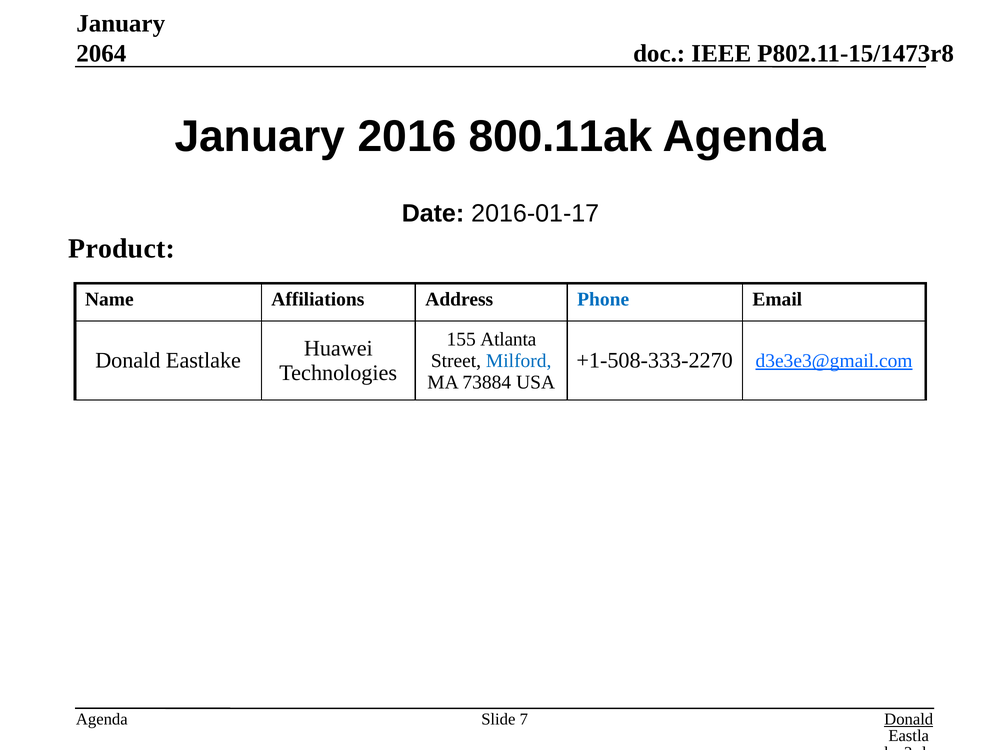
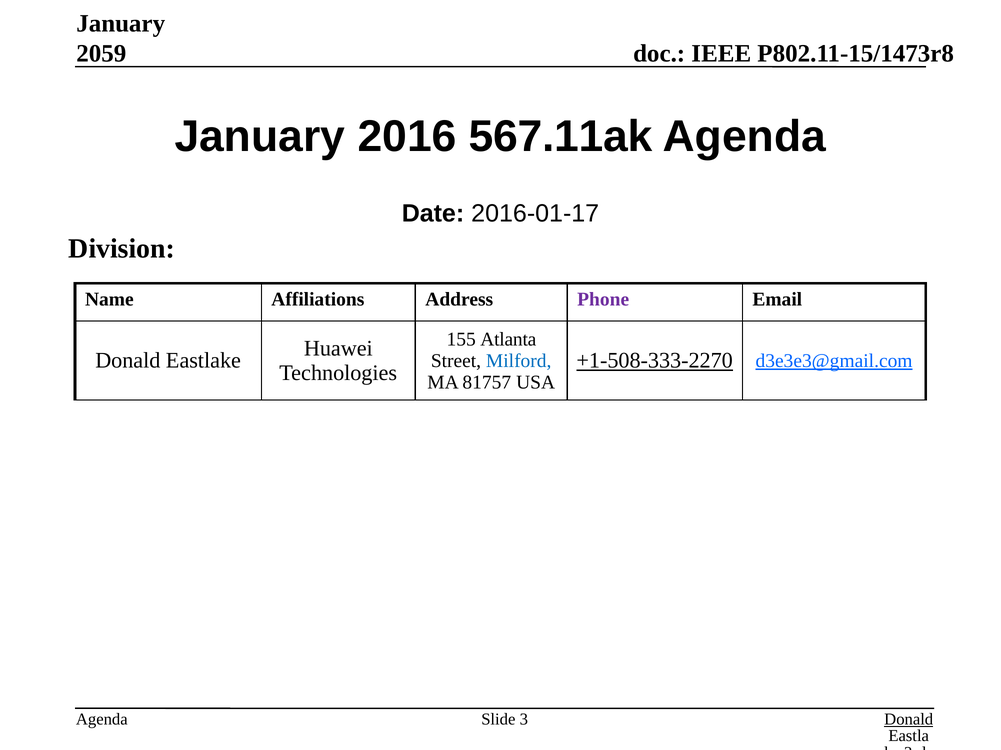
2064: 2064 -> 2059 (101, 53)
800.11ak: 800.11ak -> 567.11ak (561, 137)
Product: Product -> Division (122, 249)
Phone colour: blue -> purple (603, 300)
+1-508-333-2270 underline: none -> present (655, 361)
73884: 73884 -> 81757 (487, 383)
7: 7 -> 3 (524, 720)
